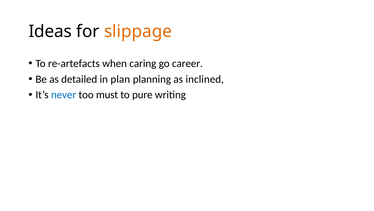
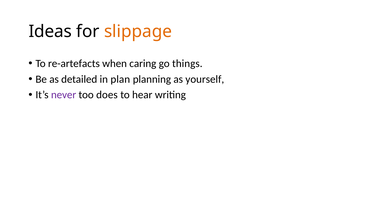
career: career -> things (187, 63)
inclined: inclined -> yourself (205, 79)
never colour: blue -> purple (64, 95)
must: must -> does (107, 95)
pure: pure -> hear (142, 95)
